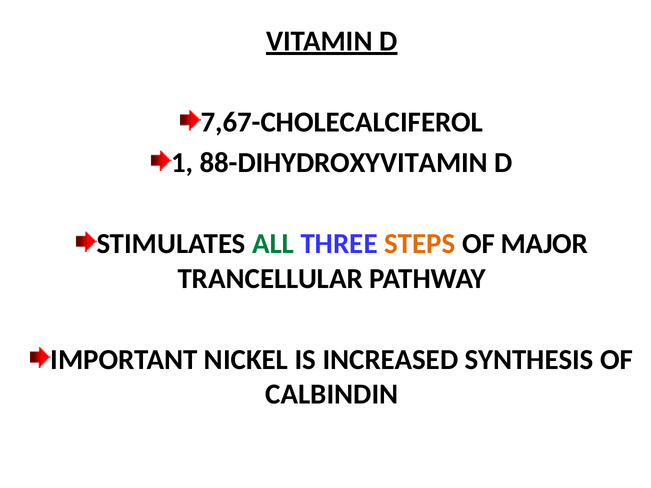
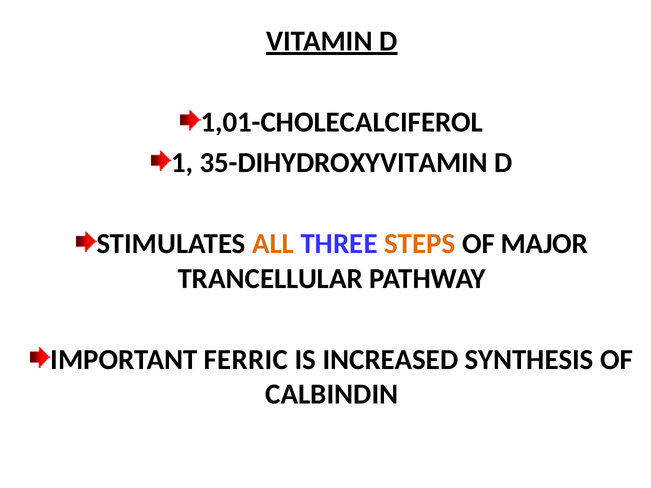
7,67-CHOLECALCIFEROL: 7,67-CHOLECALCIFEROL -> 1,01-CHOLECALCIFEROL (342, 122)
88-DIHYDROXYVITAMIN: 88-DIHYDROXYVITAMIN -> 35-DIHYDROXYVITAMIN (344, 163)
ALL colour: green -> orange (273, 244)
NICKEL: NICKEL -> FERRIC (246, 360)
